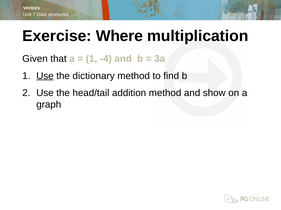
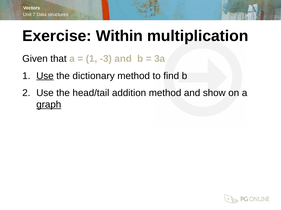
Where: Where -> Within (119, 36)
-4: -4 -> -3 (106, 59)
graph underline: none -> present (49, 105)
